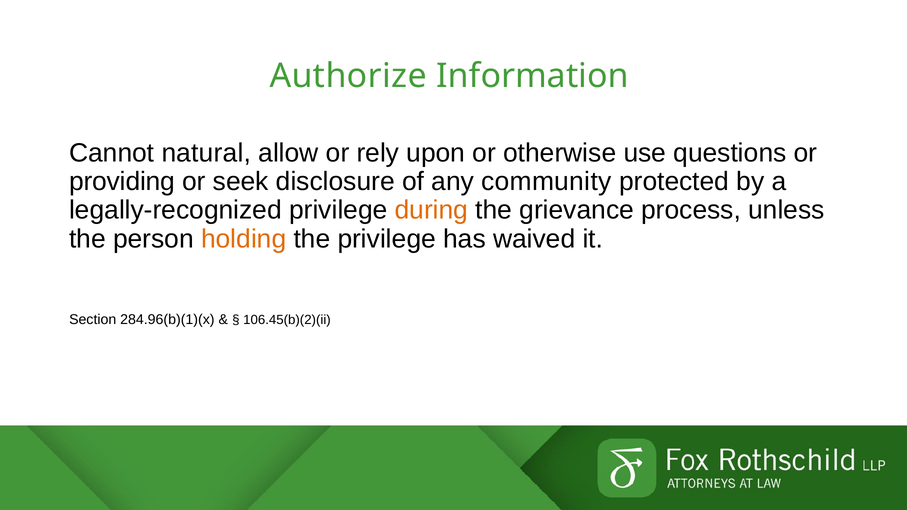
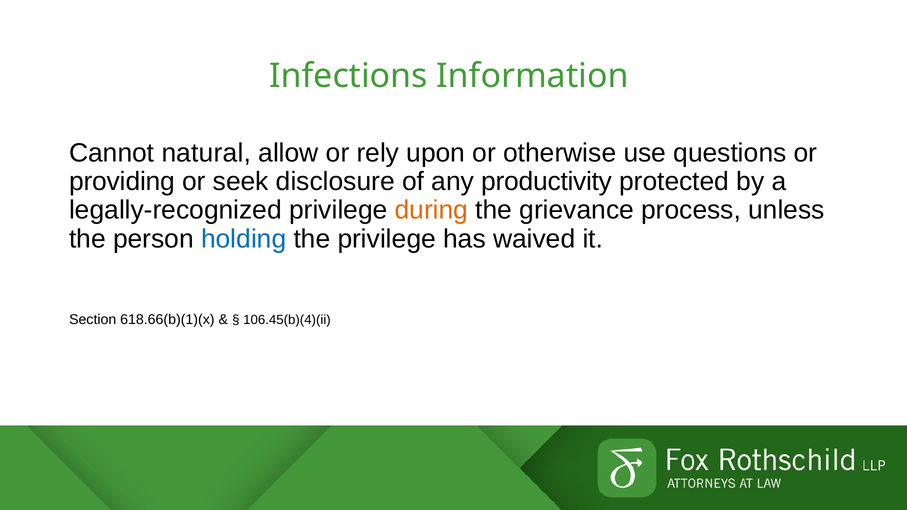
Authorize: Authorize -> Infections (348, 76)
community: community -> productivity (547, 182)
holding colour: orange -> blue (244, 239)
284.96(b)(1)(x: 284.96(b)(1)(x -> 618.66(b)(1)(x (167, 320)
106.45(b)(2)(ii: 106.45(b)(2)(ii -> 106.45(b)(4)(ii (287, 320)
